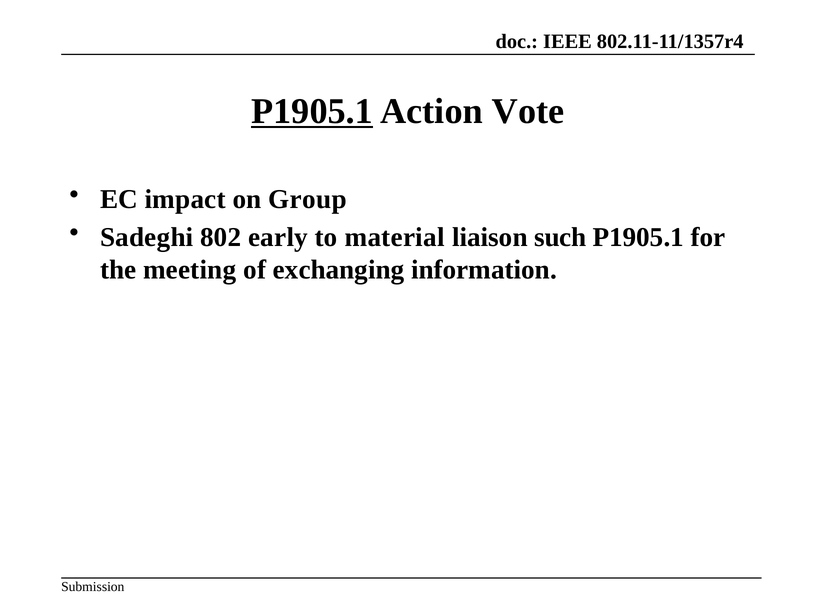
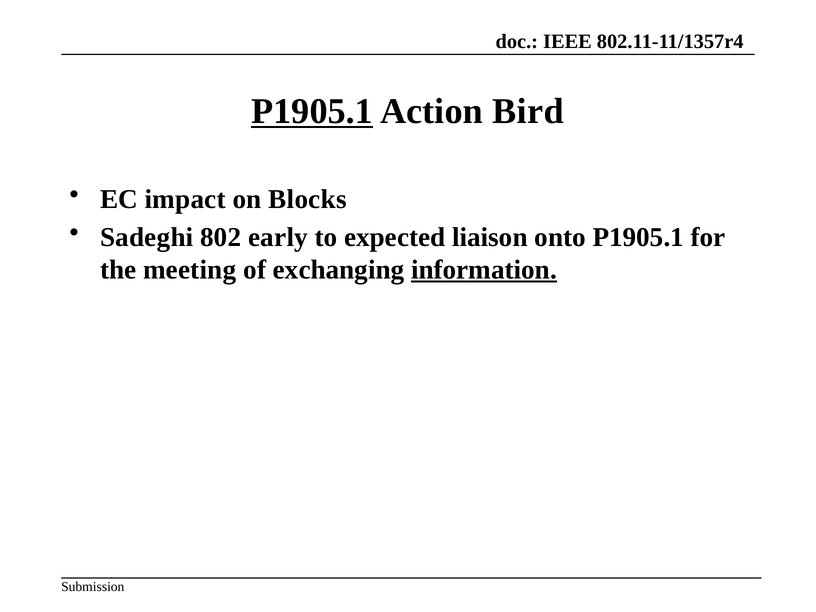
Vote: Vote -> Bird (528, 111)
Group: Group -> Blocks (308, 199)
material: material -> expected (395, 237)
such: such -> onto (560, 237)
information underline: none -> present (484, 270)
